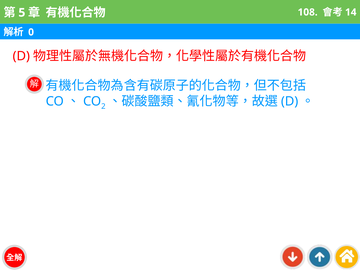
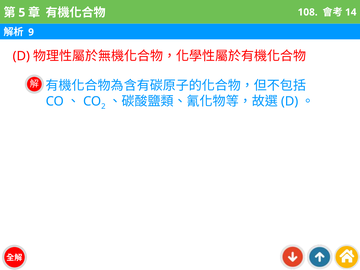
0: 0 -> 9 (31, 32)
